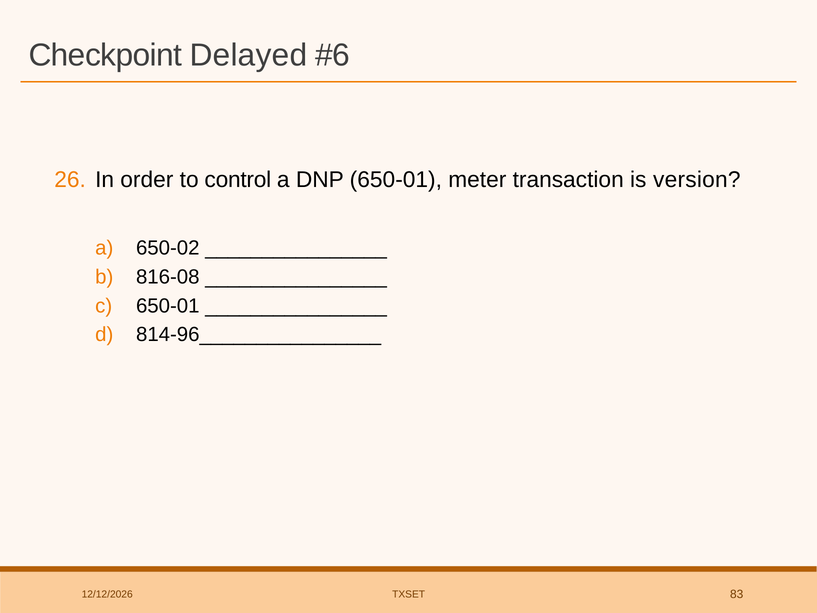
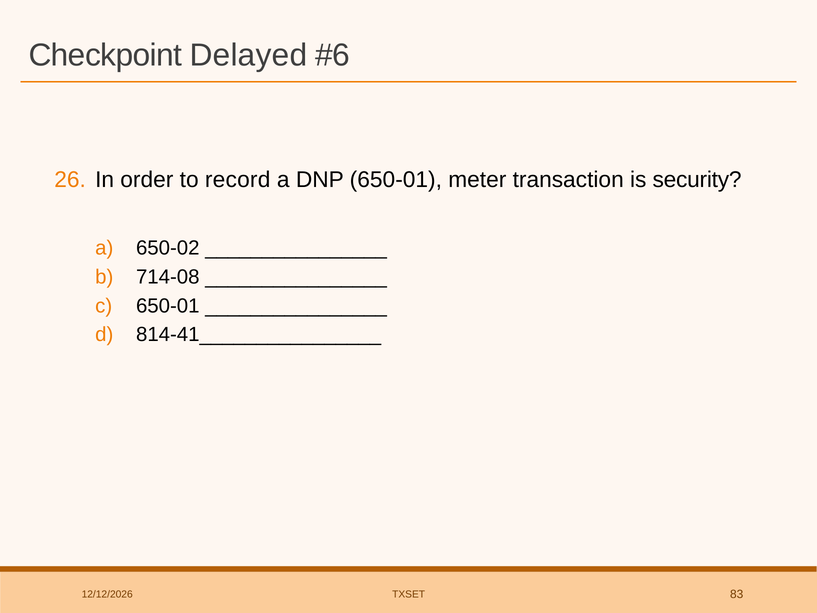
control: control -> record (238, 180)
version: version -> security (697, 180)
816-08: 816-08 -> 714-08 (168, 277)
814-96________________: 814-96________________ -> 814-41________________ (259, 335)
